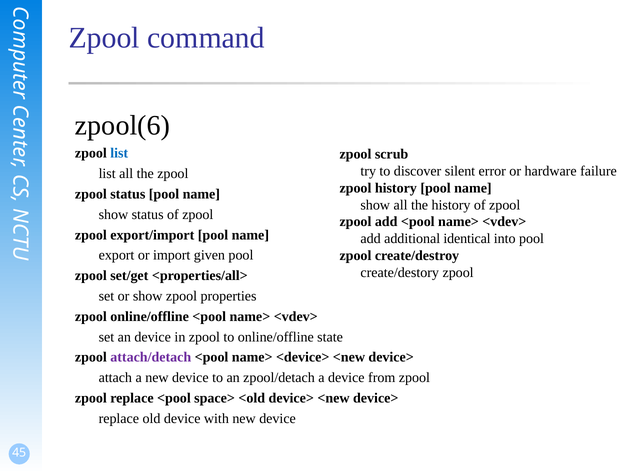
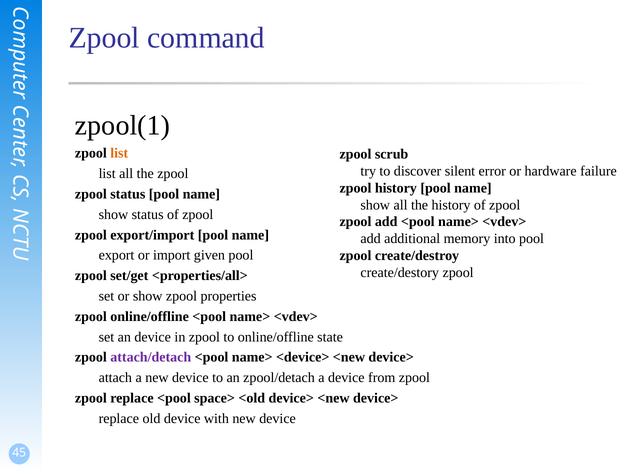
zpool(6: zpool(6 -> zpool(1 (123, 125)
list colour: blue -> orange (119, 153)
identical: identical -> memory (467, 239)
